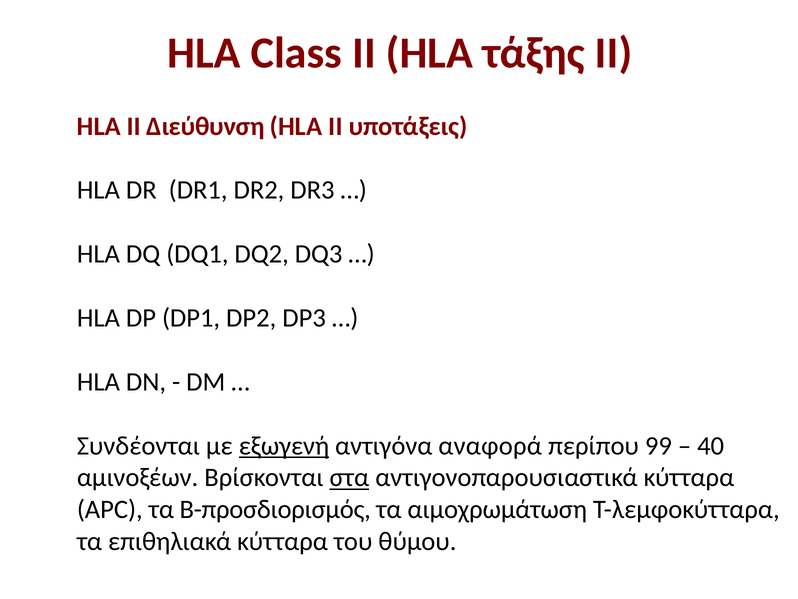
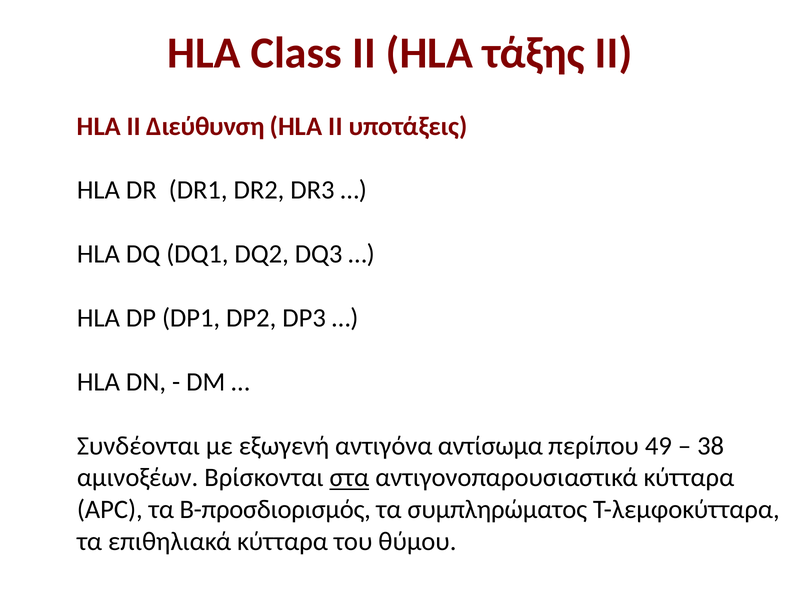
εξωγενή underline: present -> none (284, 445)
αναφορά: αναφορά -> αντίσωμα (490, 445)
99: 99 -> 49 (658, 445)
40: 40 -> 38 (711, 445)
αιμοχρωμάτωση: αιμοχρωμάτωση -> συμπληρώματος (497, 509)
